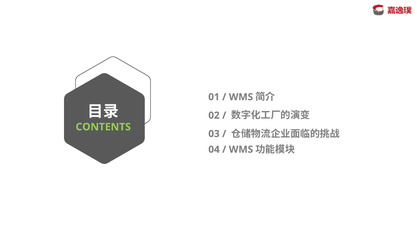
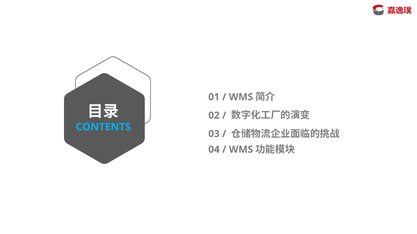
CONTENTS colour: light green -> light blue (103, 127)
